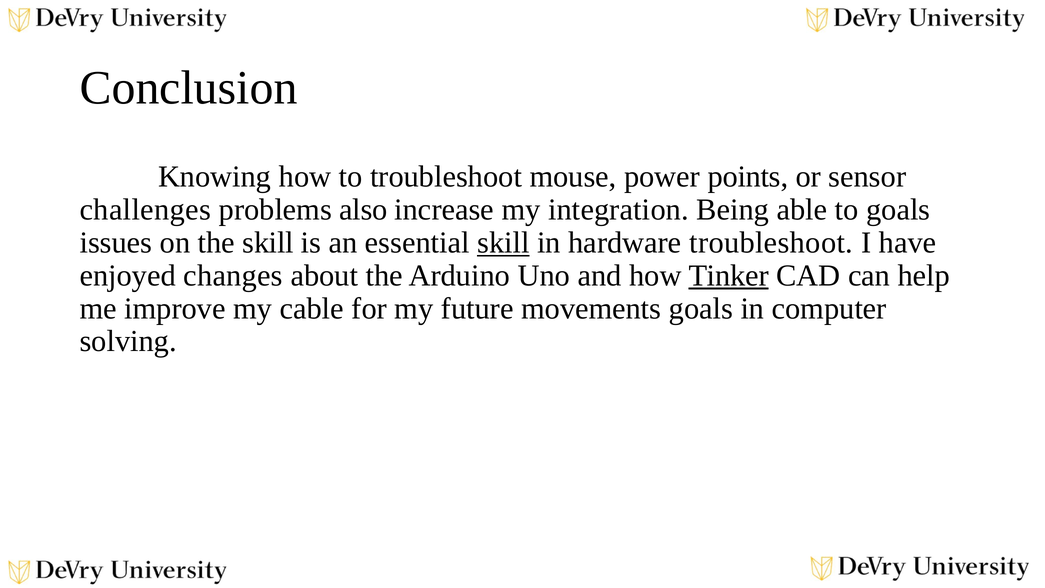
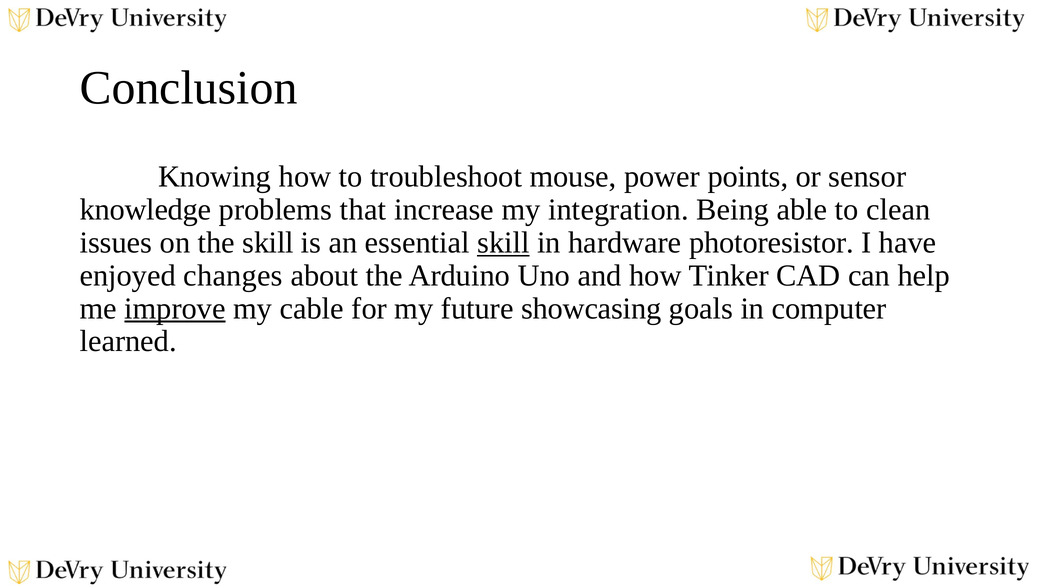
challenges: challenges -> knowledge (146, 210)
also: also -> that (363, 210)
to goals: goals -> clean (898, 210)
hardware troubleshoot: troubleshoot -> photoresistor (771, 243)
Tinker underline: present -> none (729, 275)
improve underline: none -> present (175, 308)
movements: movements -> showcasing (591, 308)
solving: solving -> learned (128, 341)
